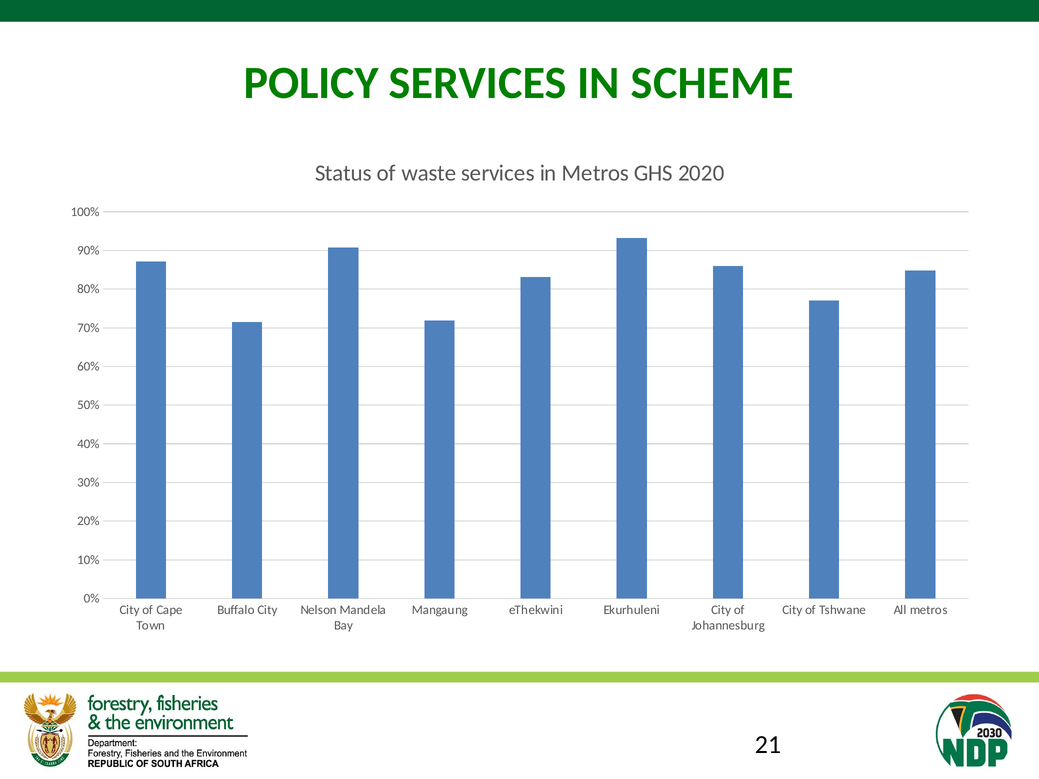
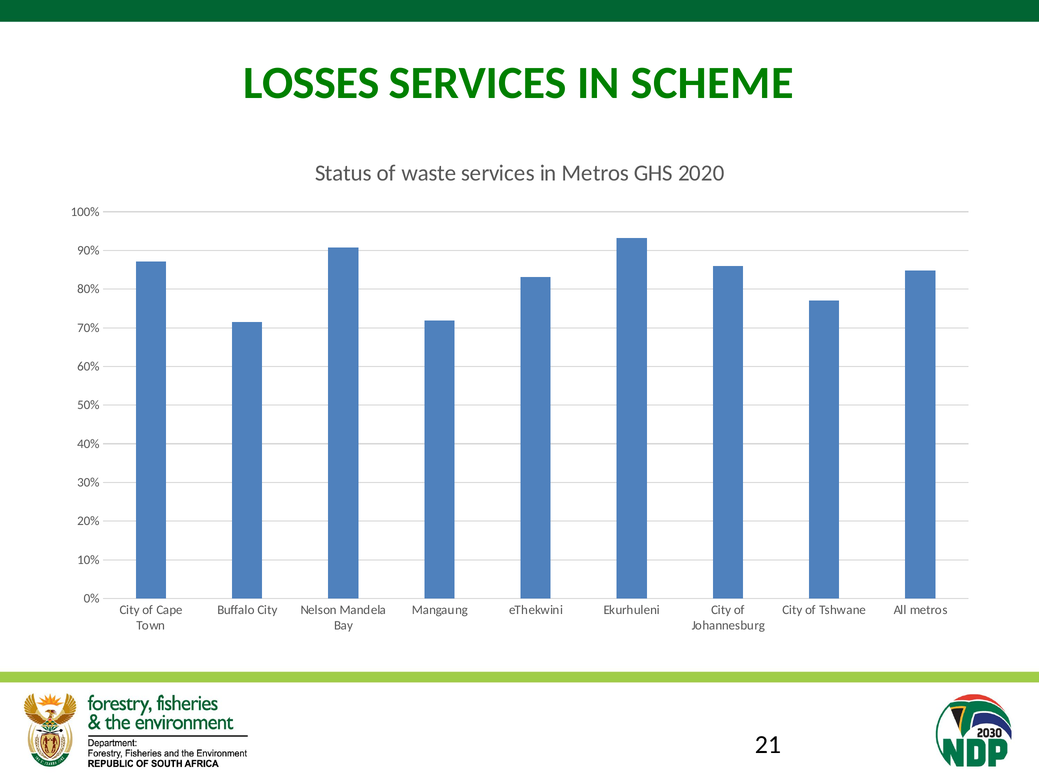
POLICY: POLICY -> LOSSES (311, 83)
